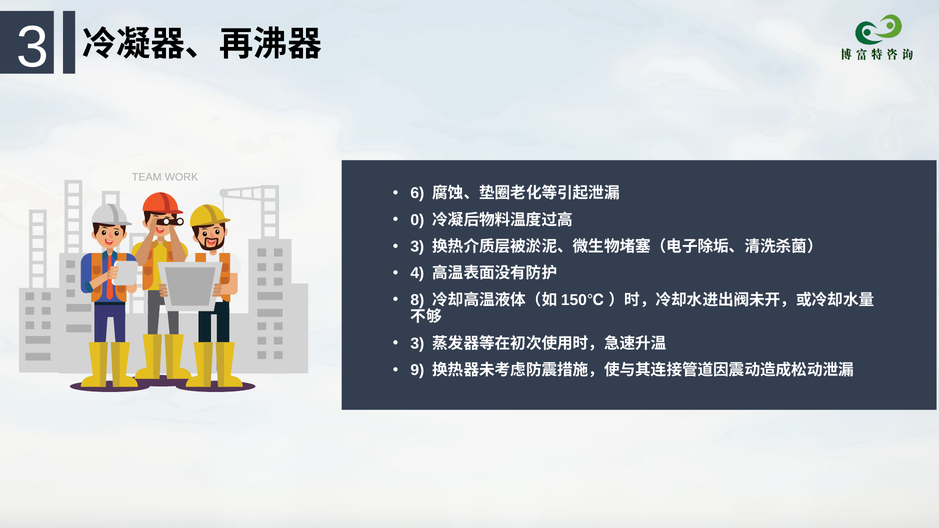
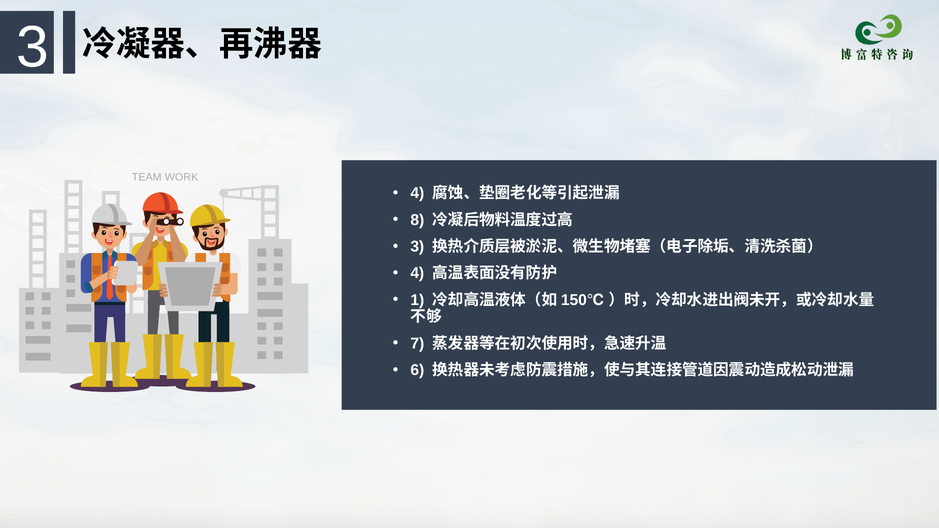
6: 6 -> 4 (417, 193)
0: 0 -> 8 (417, 220)
8: 8 -> 1 (417, 300)
3: 3 -> 7 (417, 344)
9: 9 -> 6 (417, 370)
